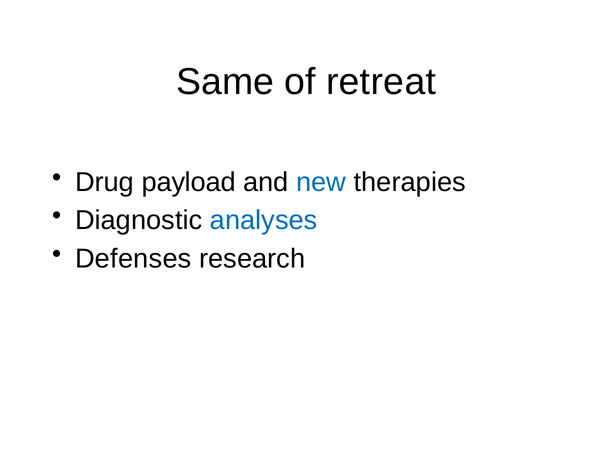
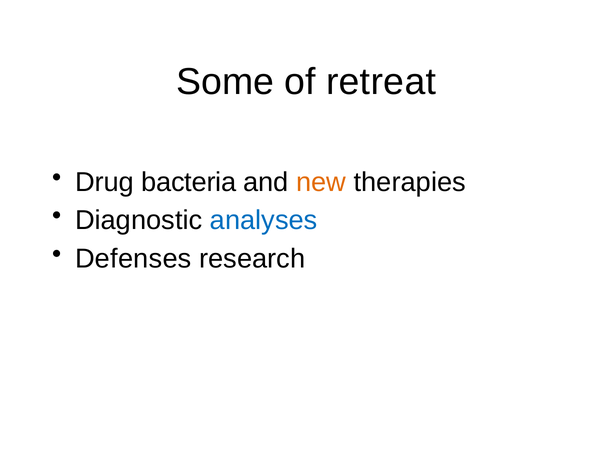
Same: Same -> Some (225, 82)
payload: payload -> bacteria (189, 182)
new colour: blue -> orange (321, 182)
